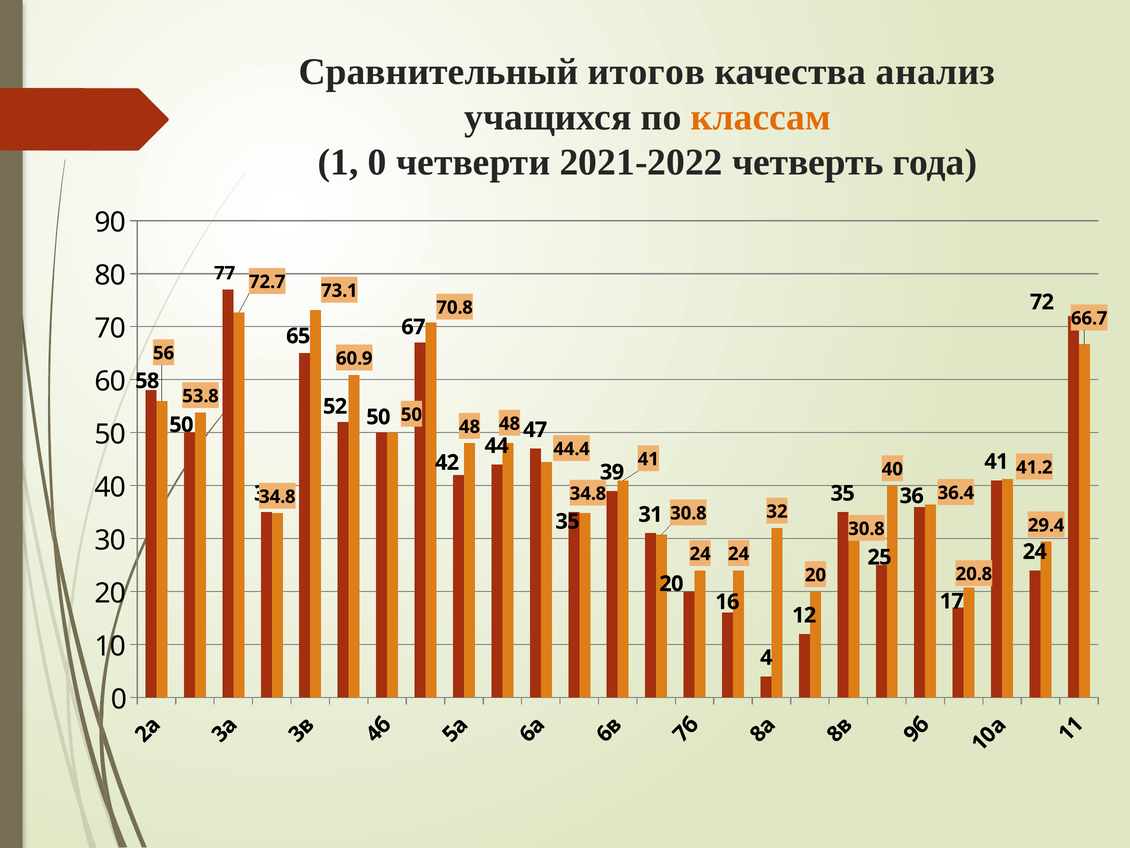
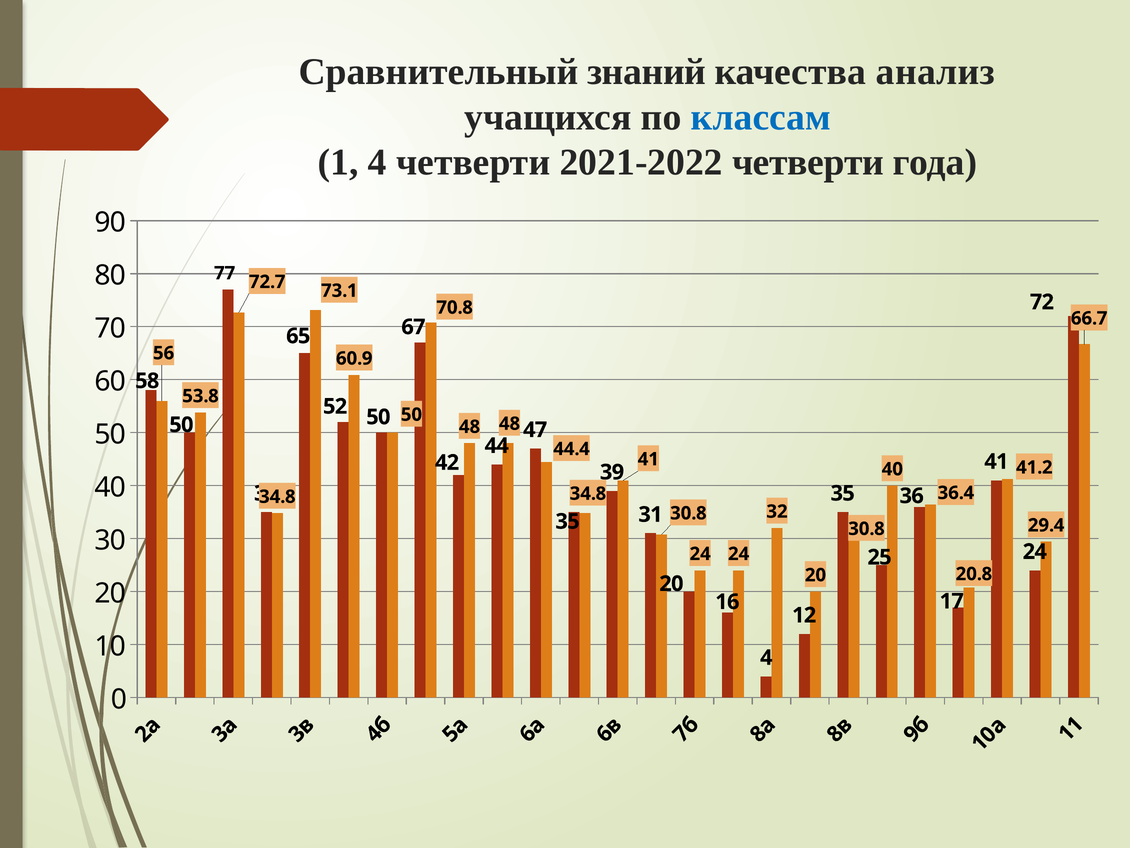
итогов: итогов -> знаний (647, 72)
классам colour: orange -> blue (761, 117)
1 0: 0 -> 4 (377, 162)
2021-2022 четверть: четверть -> четверти (808, 162)
